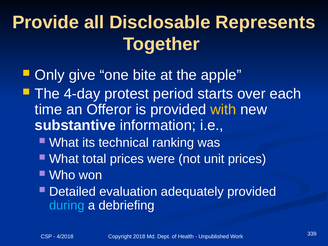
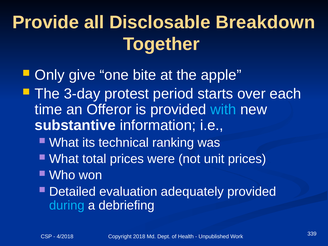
Represents: Represents -> Breakdown (265, 22)
4-day: 4-day -> 3-day (82, 94)
with colour: yellow -> light blue (223, 109)
